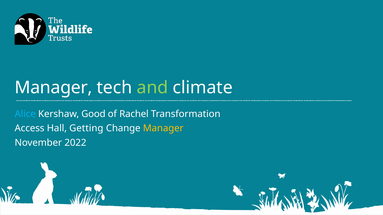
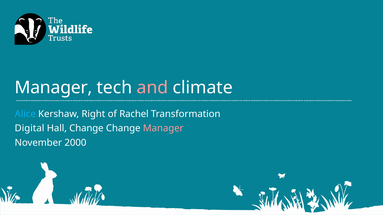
and colour: light green -> pink (152, 88)
Good: Good -> Right (93, 114)
Access: Access -> Digital (29, 129)
Hall Getting: Getting -> Change (86, 129)
Manager colour: yellow -> pink (163, 129)
2022: 2022 -> 2000 (75, 143)
